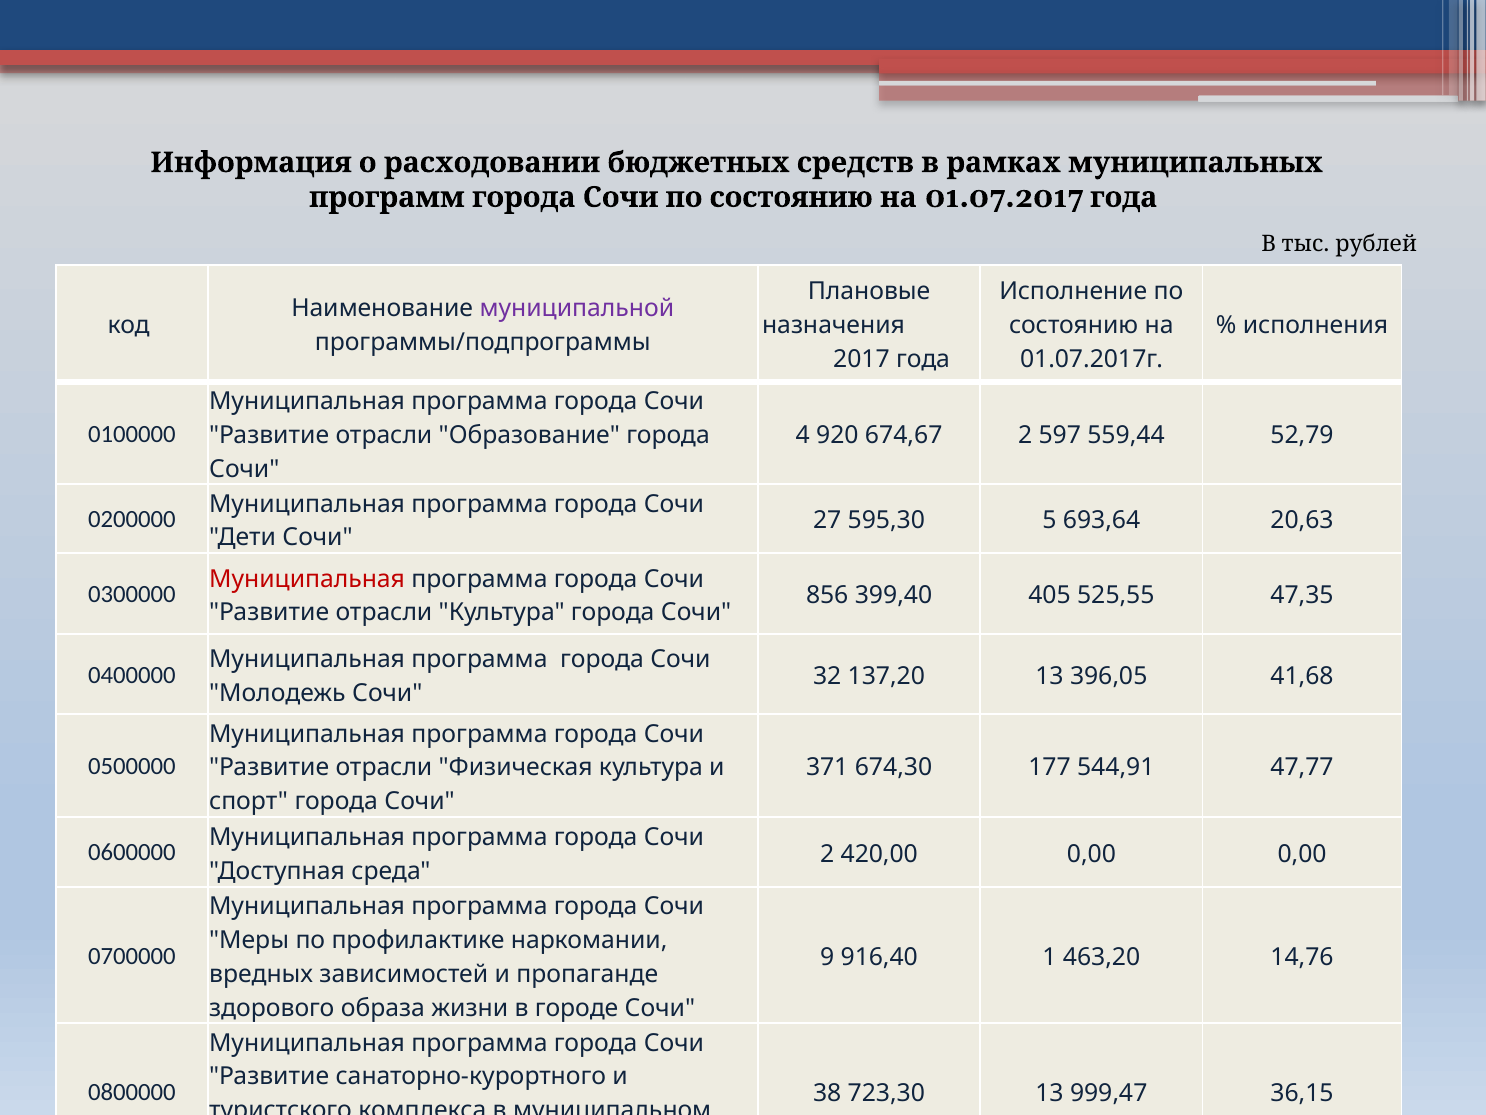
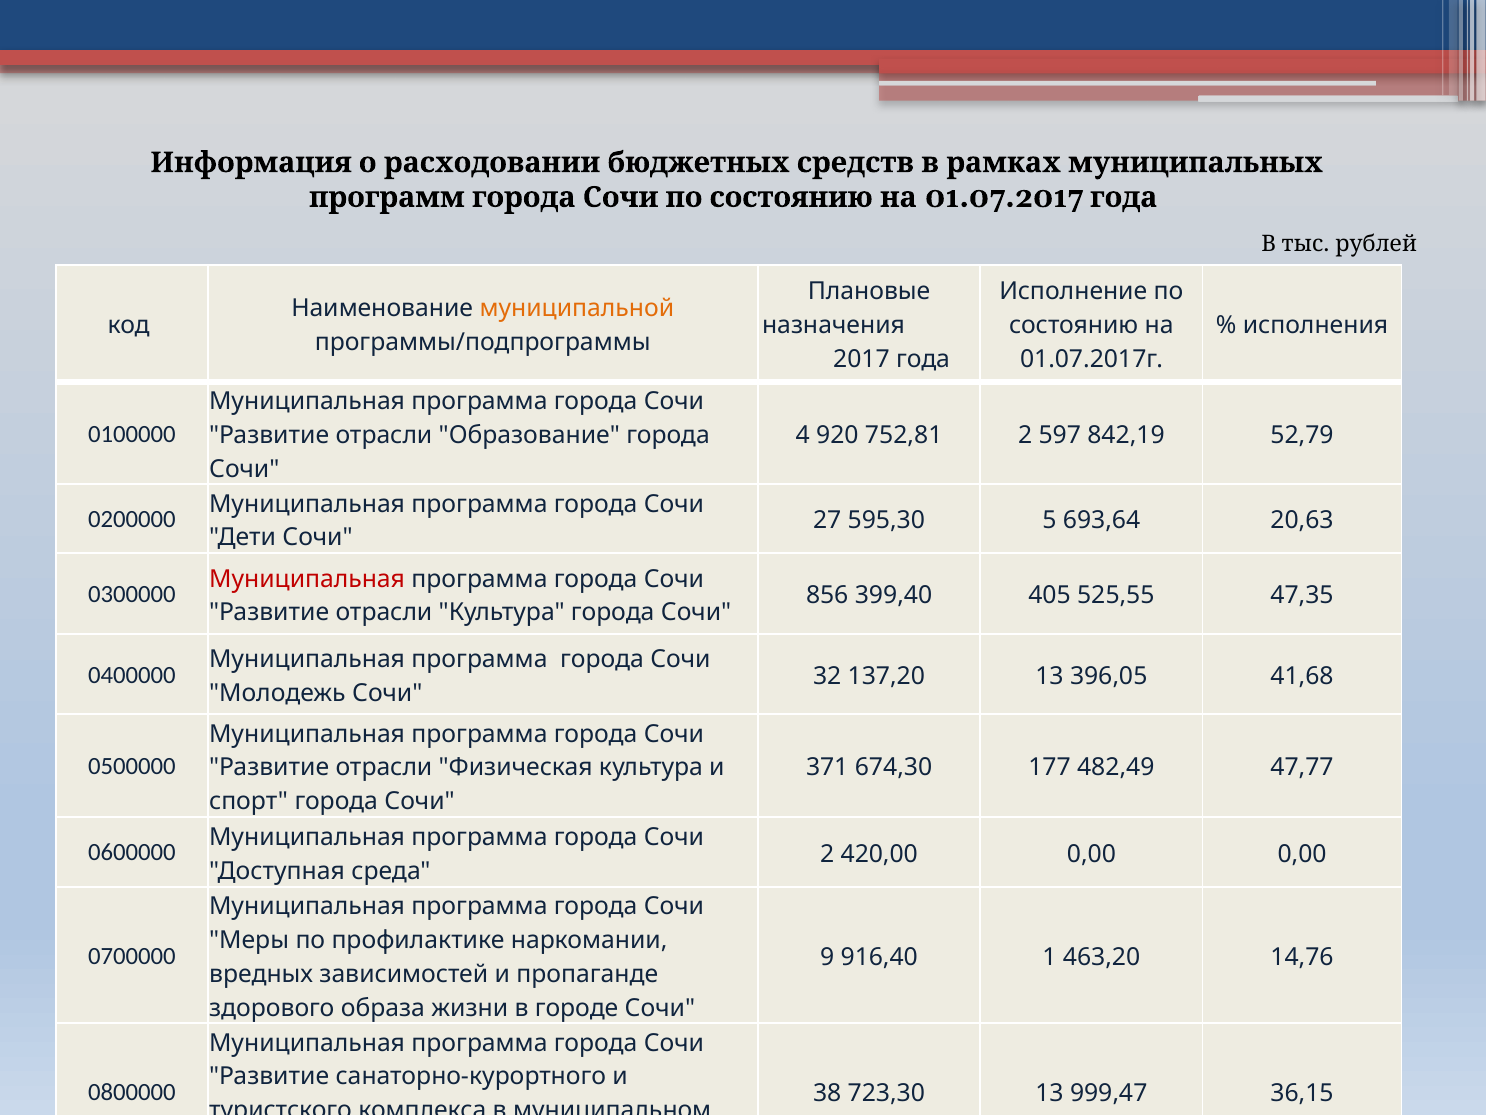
муниципальной colour: purple -> orange (577, 308)
674,67: 674,67 -> 752,81 (904, 435)
559,44: 559,44 -> 842,19 (1126, 435)
544,91: 544,91 -> 482,49 (1116, 767)
